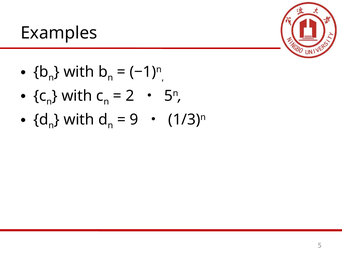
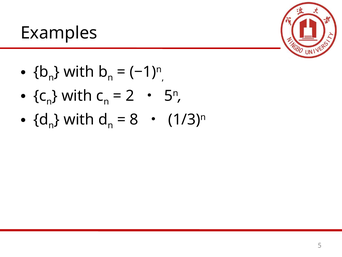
9: 9 -> 8 (134, 119)
